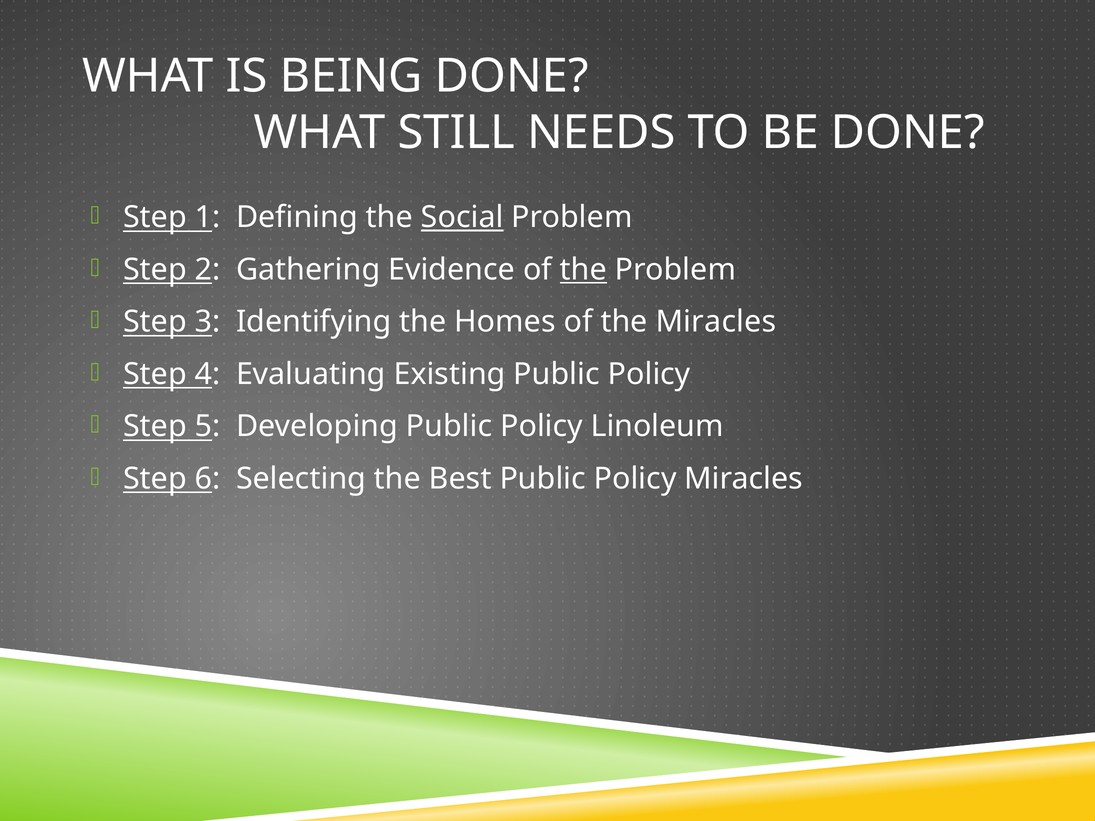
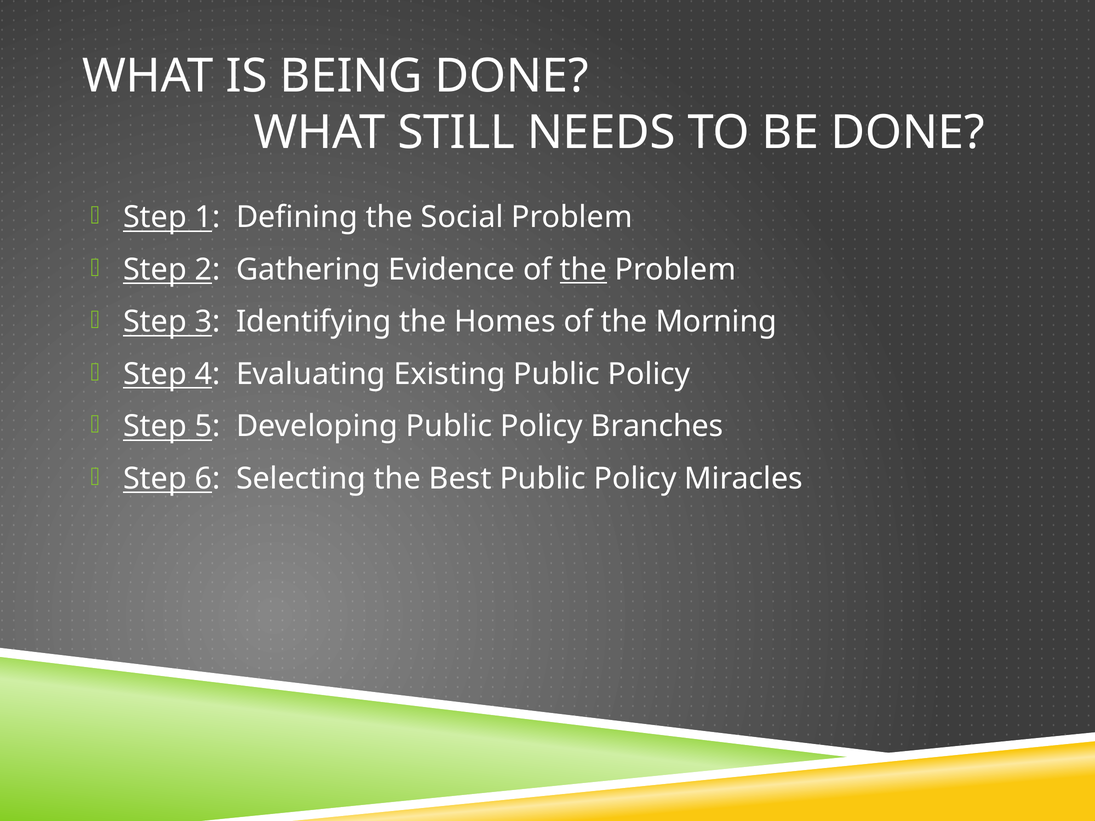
Social underline: present -> none (462, 217)
the Miracles: Miracles -> Morning (716, 322)
Linoleum: Linoleum -> Branches (657, 426)
